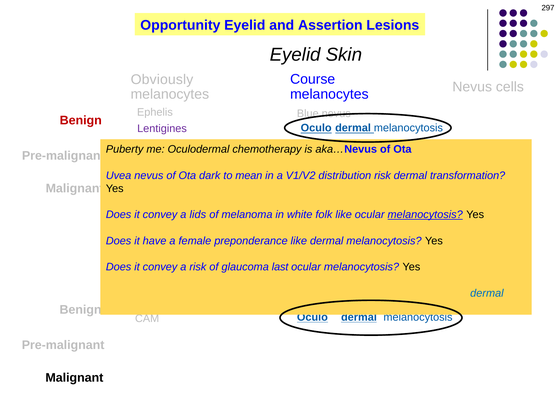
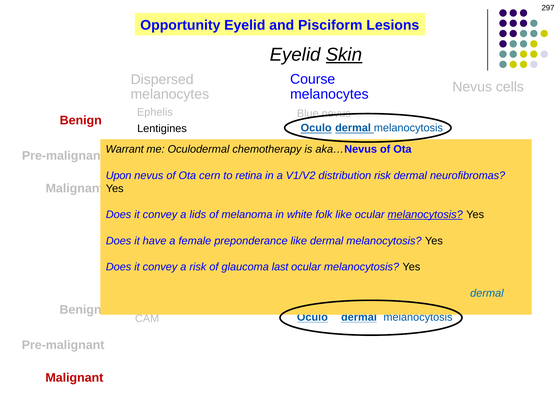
Assertion: Assertion -> Pisciform (330, 25)
Skin underline: none -> present (344, 55)
Obviously: Obviously -> Dispersed (162, 79)
Lentigines colour: purple -> black (162, 128)
Puberty: Puberty -> Warrant (125, 149)
Uvea: Uvea -> Upon (119, 175)
dark: dark -> cern (210, 175)
mean: mean -> retina (249, 175)
transformation: transformation -> neurofibromas (468, 175)
Malignant colour: black -> red (74, 378)
